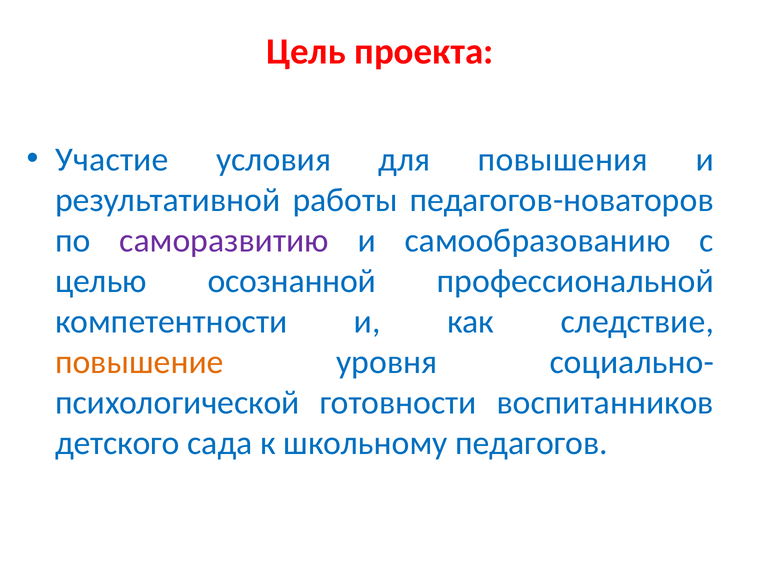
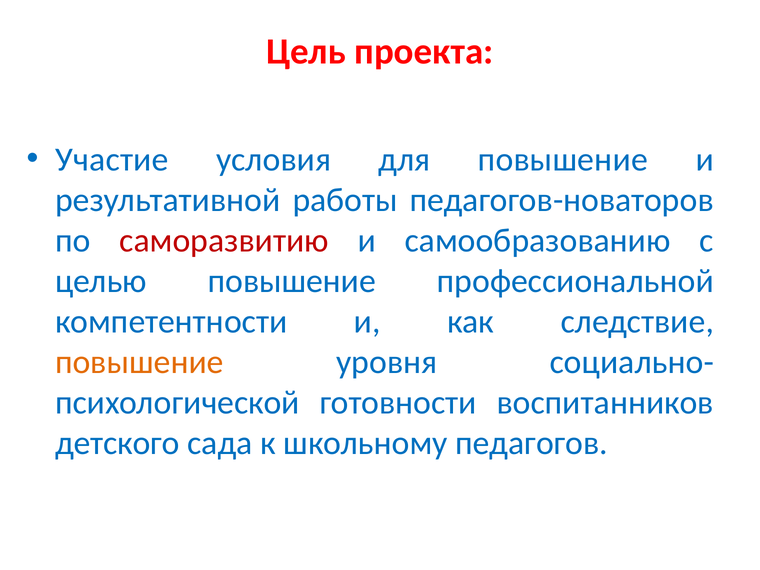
для повышения: повышения -> повышение (563, 159)
саморазвитию colour: purple -> red (224, 241)
целью осознанной: осознанной -> повышение (292, 281)
